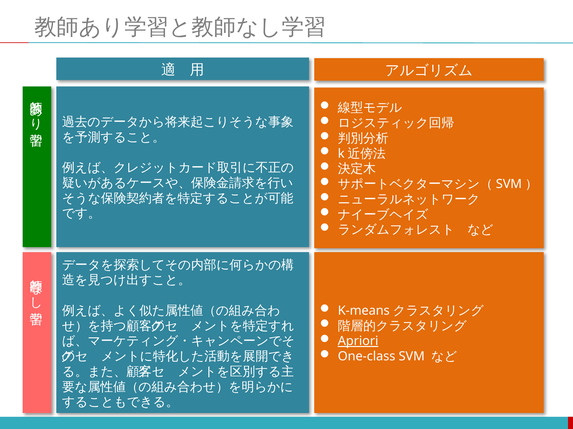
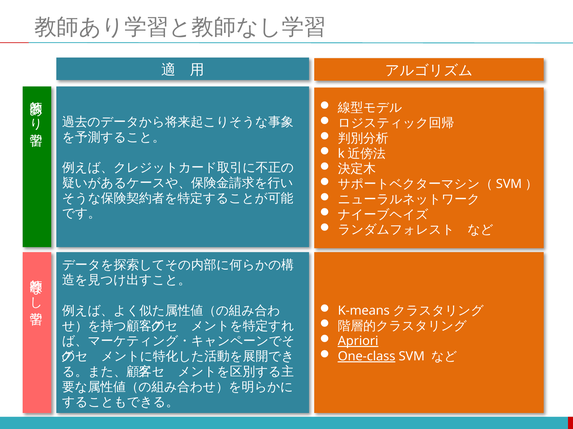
One-class underline: none -> present (367, 357)
